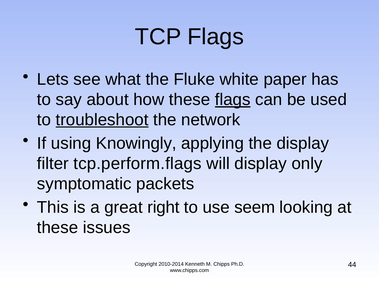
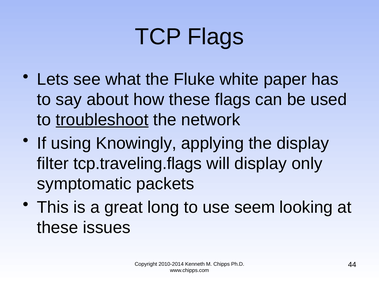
flags underline: present -> none (233, 100)
tcp.perform.flags: tcp.perform.flags -> tcp.traveling.flags (138, 164)
right: right -> long (163, 208)
